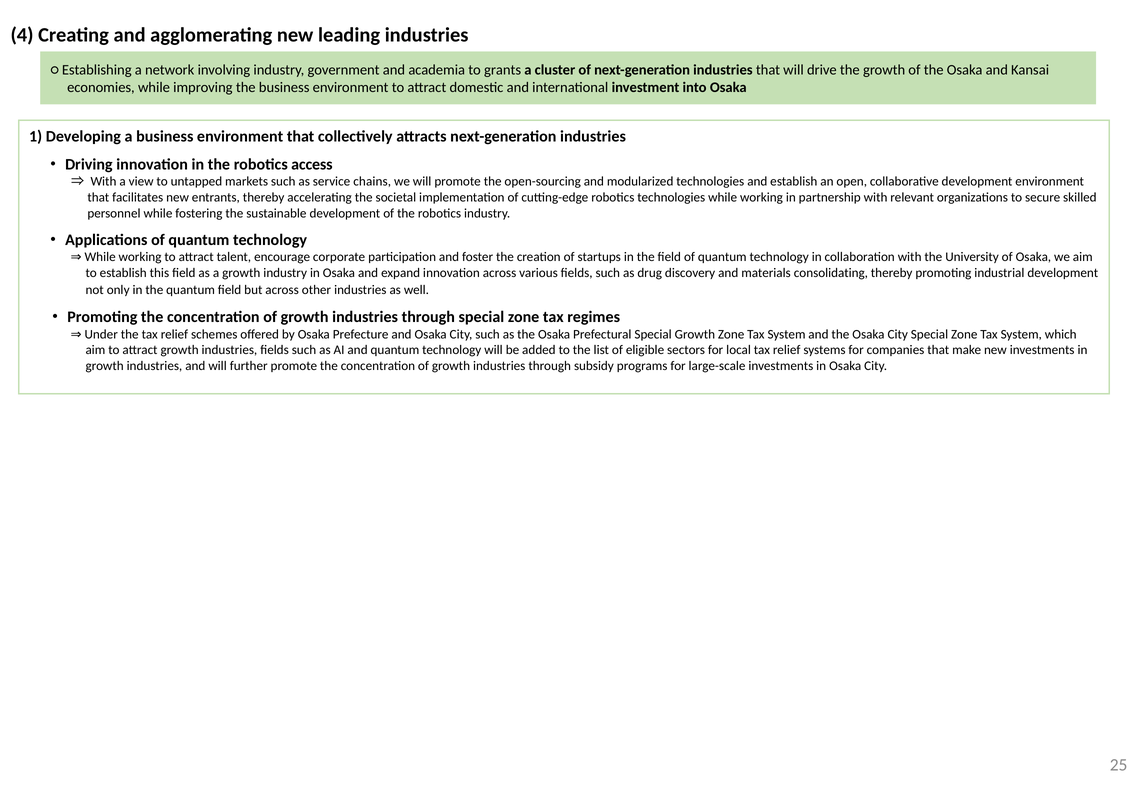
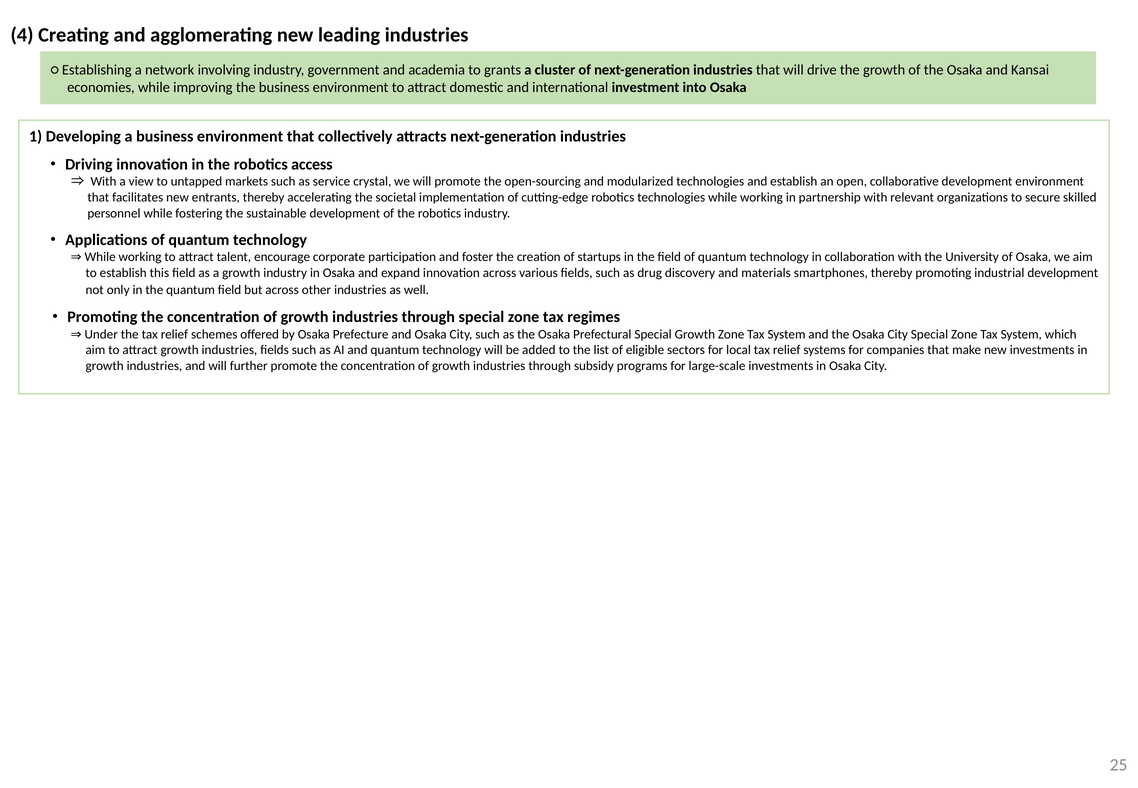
chains: chains -> crystal (372, 182)
consolidating: consolidating -> smartphones (831, 273)
